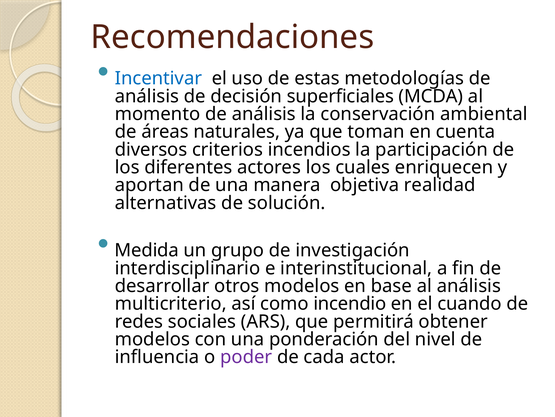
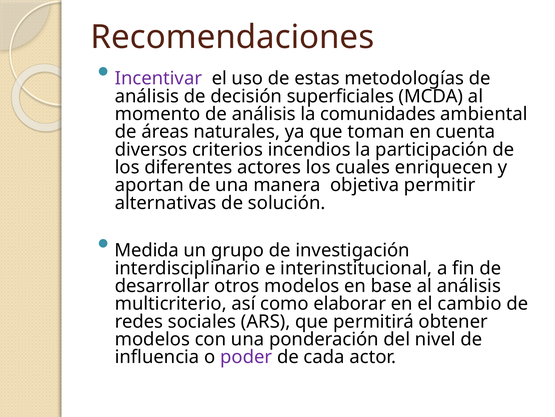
Incentivar colour: blue -> purple (158, 78)
conservación: conservación -> comunidades (378, 114)
realidad: realidad -> permitir (440, 185)
incendio: incendio -> elaborar (350, 303)
cuando: cuando -> cambio (470, 303)
